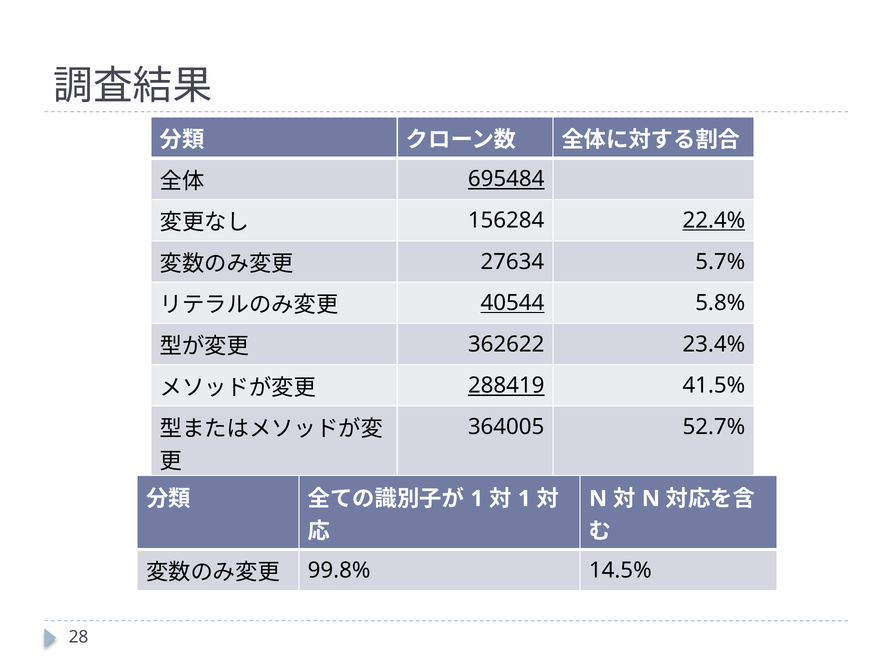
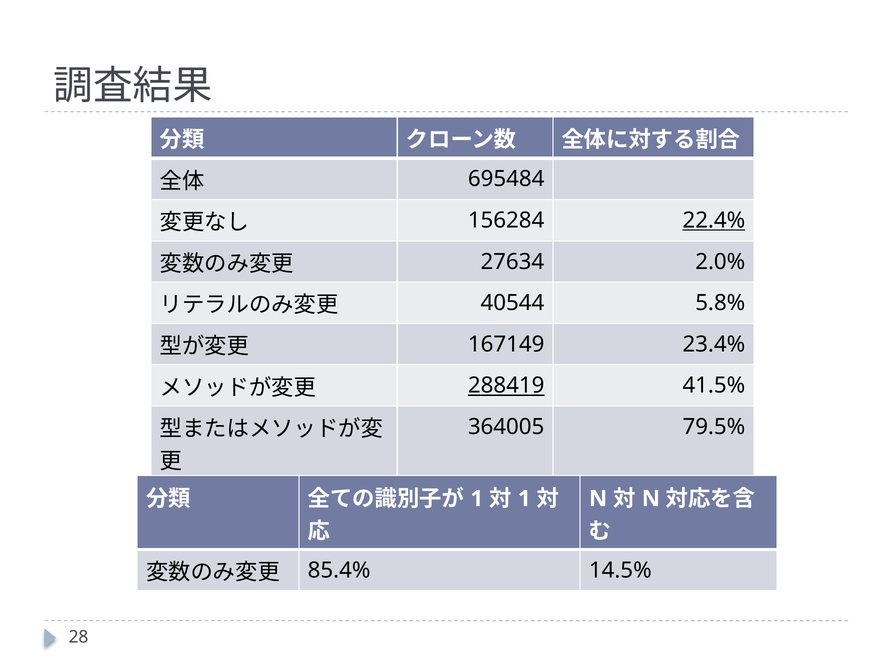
695484 underline: present -> none (506, 179)
5.7%: 5.7% -> 2.0% (720, 262)
40544 underline: present -> none (512, 303)
362622: 362622 -> 167149 (506, 344)
52.7%: 52.7% -> 79.5% (714, 427)
99.8%: 99.8% -> 85.4% (339, 570)
